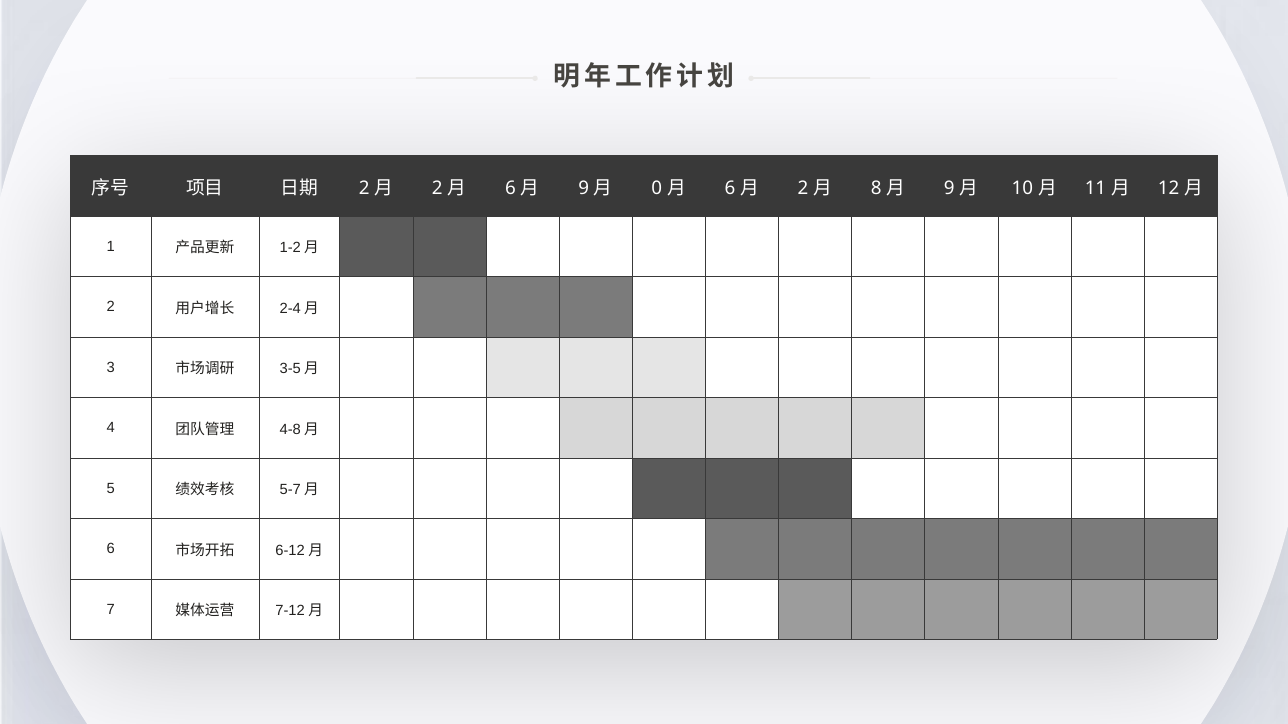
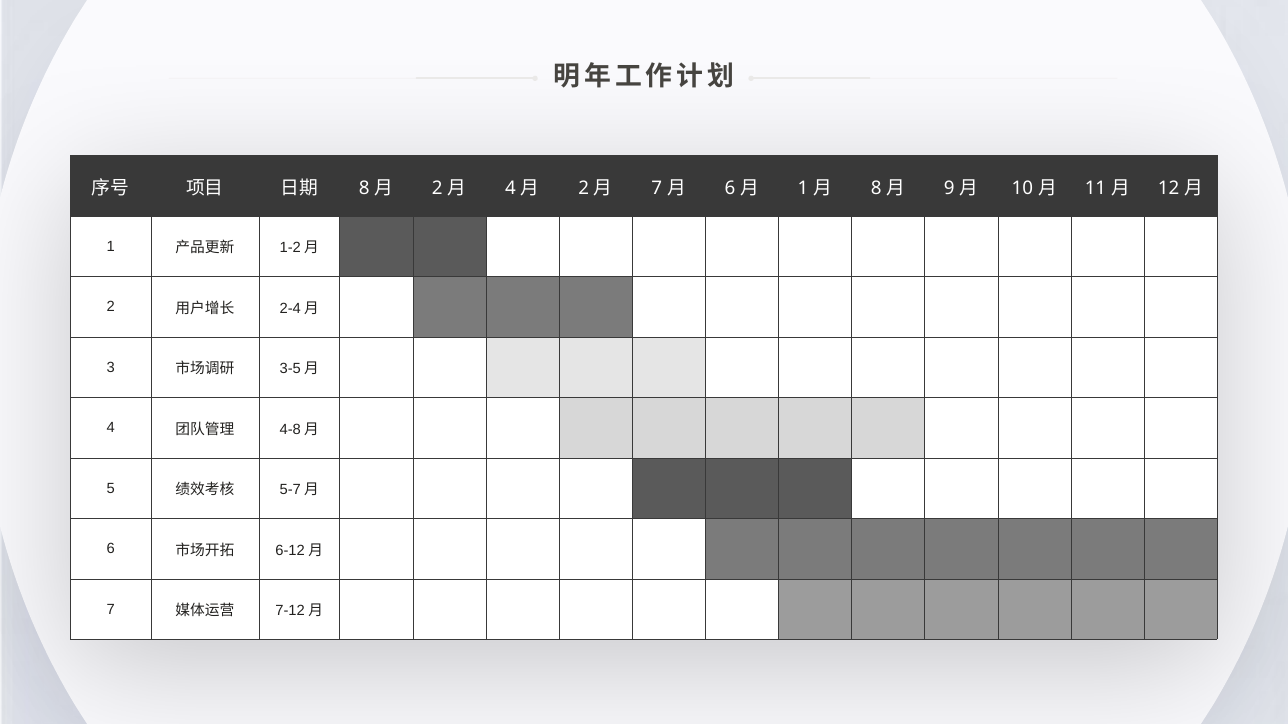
2: 2 -> 8 (364, 188)
6: 6 -> 4 (511, 188)
9: 9 -> 2 (584, 188)
0: 0 -> 7 (657, 188)
2: 2 -> 1 (803, 188)
